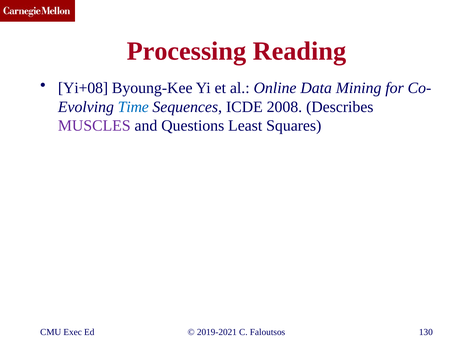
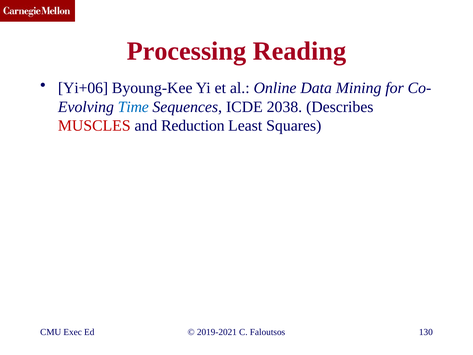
Yi+08: Yi+08 -> Yi+06 (83, 88)
2008: 2008 -> 2038 (284, 107)
MUSCLES colour: purple -> red (94, 126)
Questions: Questions -> Reduction (193, 126)
